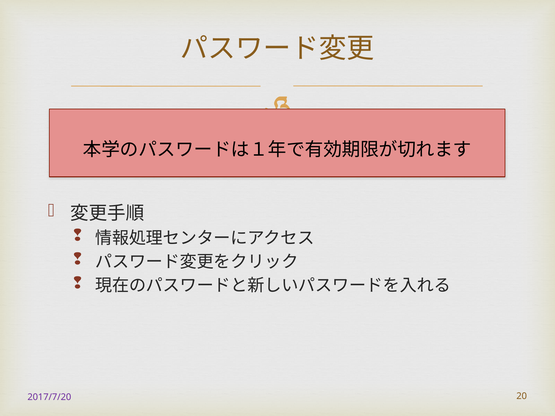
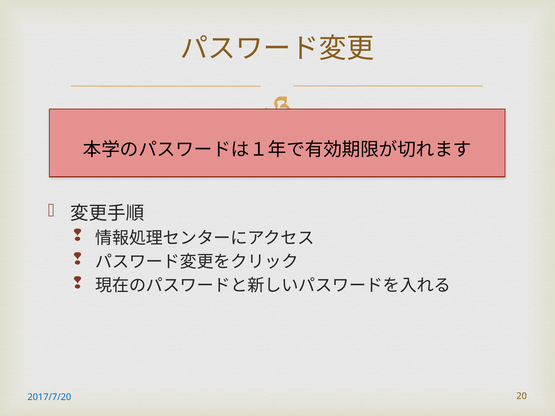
2017/7/20 colour: purple -> blue (49, 397)
